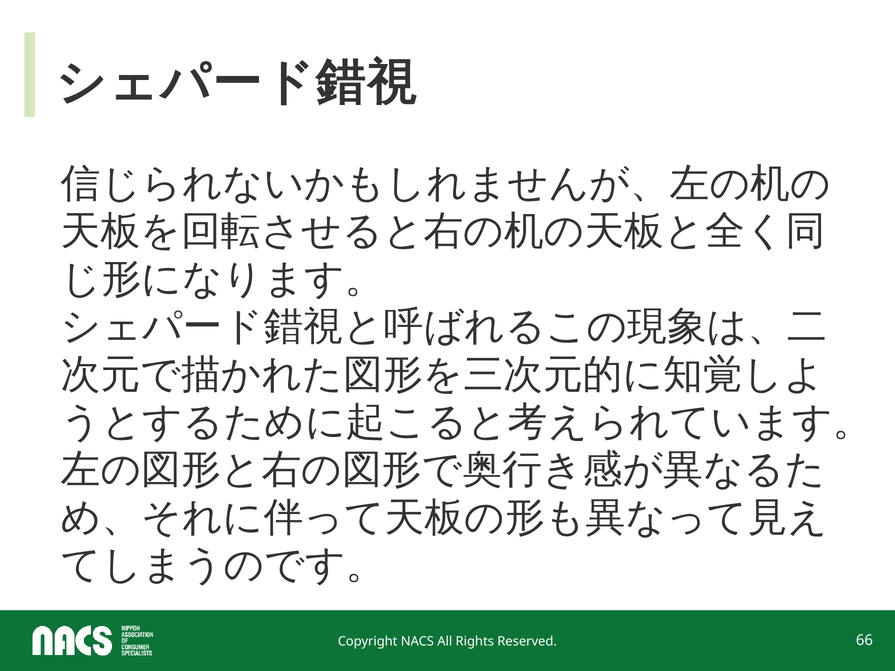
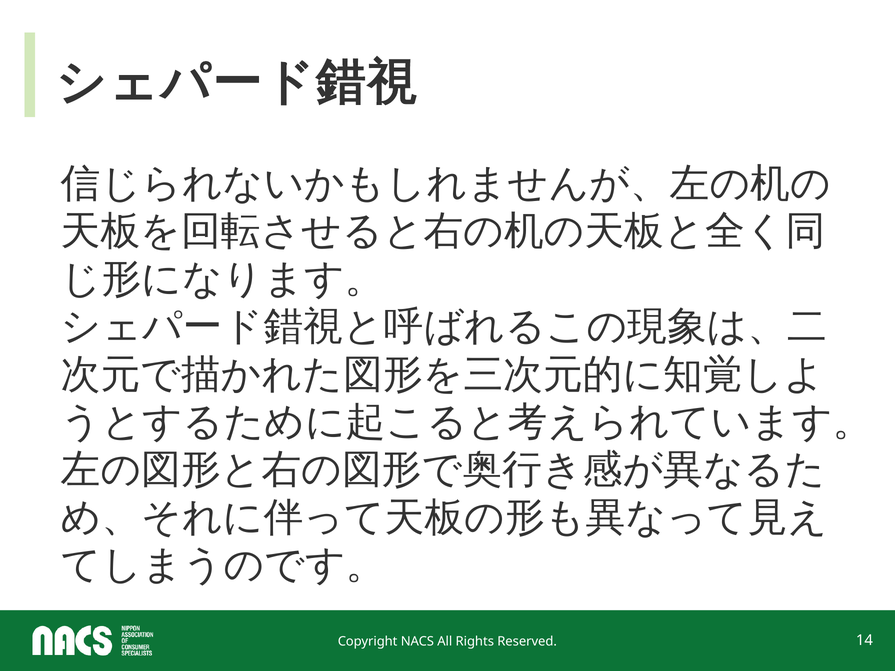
66: 66 -> 14 (864, 641)
